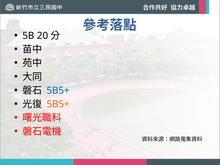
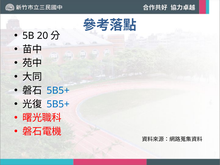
5B5+ colour: orange -> blue (58, 104)
